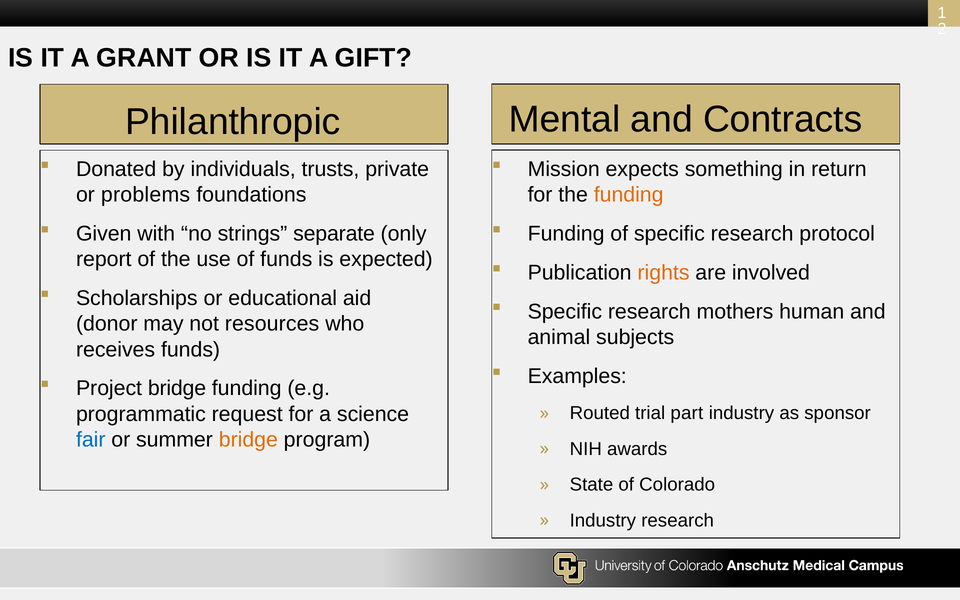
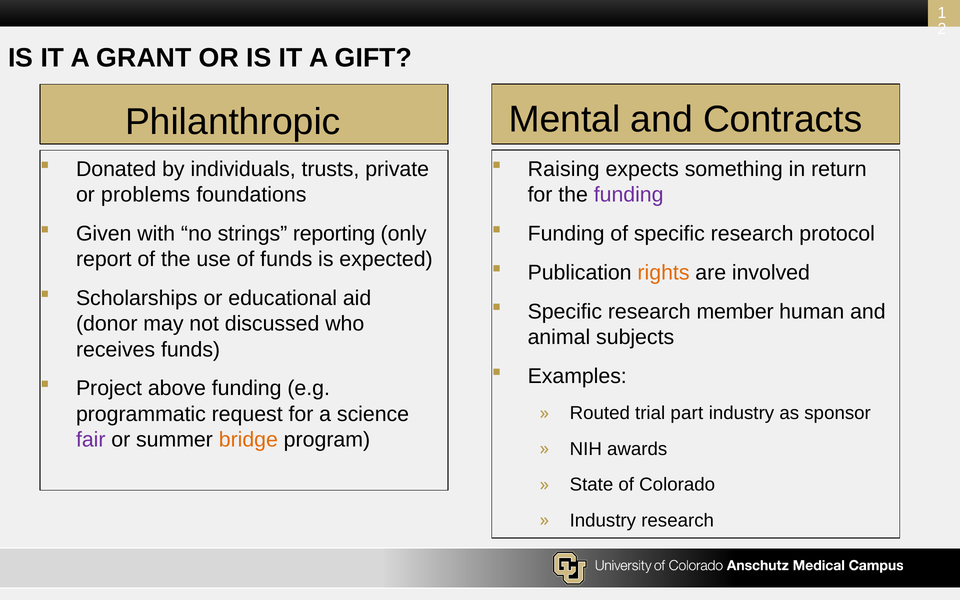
Mission: Mission -> Raising (564, 169)
funding colour: orange -> purple (629, 195)
separate: separate -> reporting (334, 234)
mothers: mothers -> member (735, 311)
resources: resources -> discussed (272, 324)
Project bridge: bridge -> above (177, 388)
fair colour: blue -> purple (91, 440)
